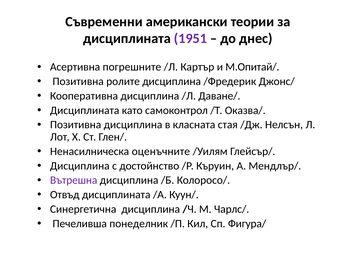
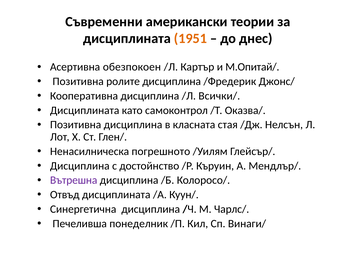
1951 colour: purple -> orange (190, 39)
погрешните: погрешните -> обезпокоен (132, 67)
Даване/: Даване/ -> Всички/ (219, 96)
оценъчните: оценъчните -> погрешното (161, 152)
Фигура/: Фигура/ -> Винаги/ (247, 224)
